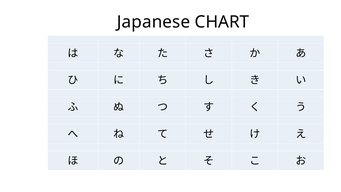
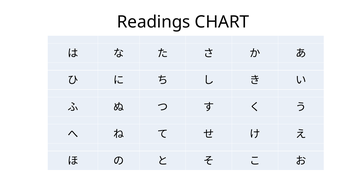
Japanese: Japanese -> Readings (154, 22)
